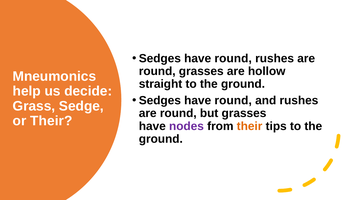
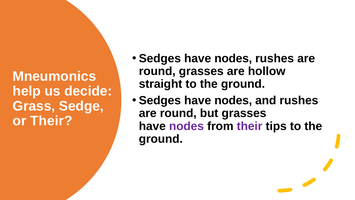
round: round -> nodes (233, 58)
round: round -> nodes (233, 100)
their colour: orange -> purple (250, 126)
